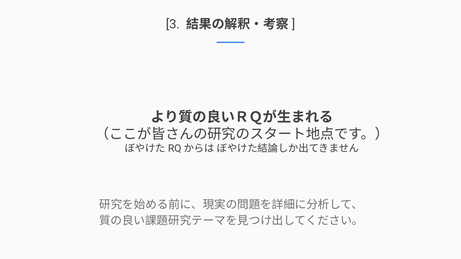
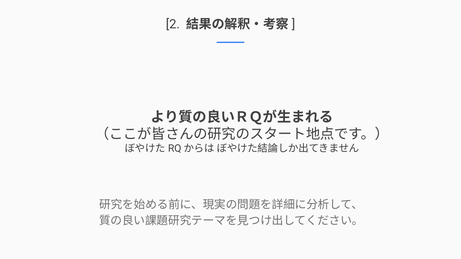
3: 3 -> 2 (173, 24)
